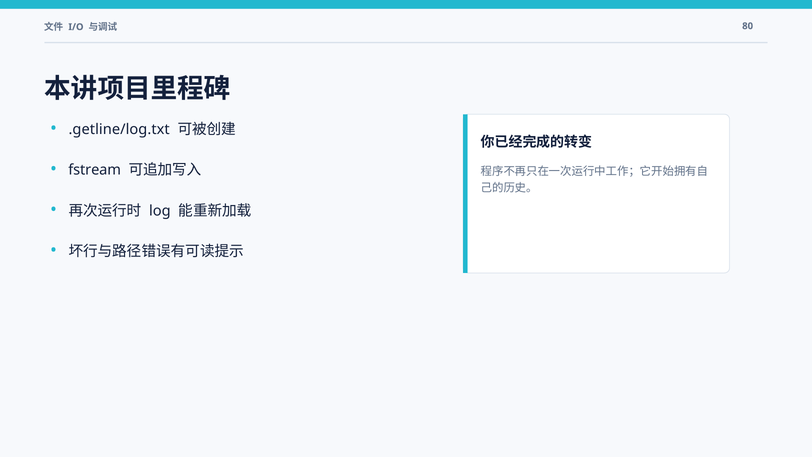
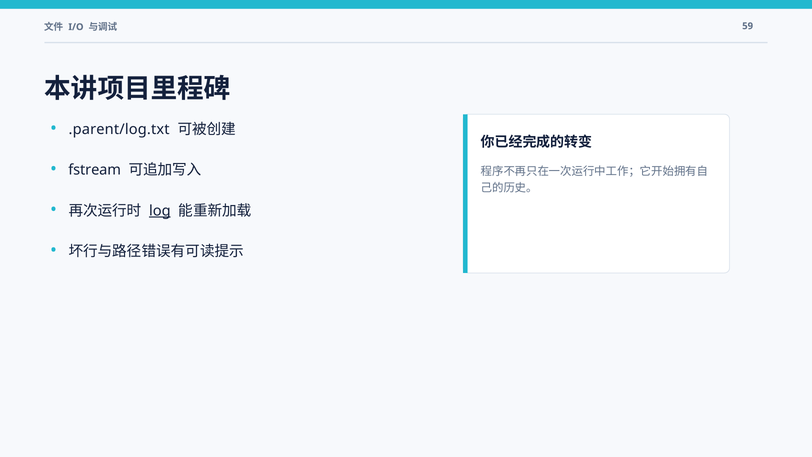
80: 80 -> 59 (748, 26)
.getline/log.txt: .getline/log.txt -> .parent/log.txt (119, 129)
log underline: none -> present (160, 211)
